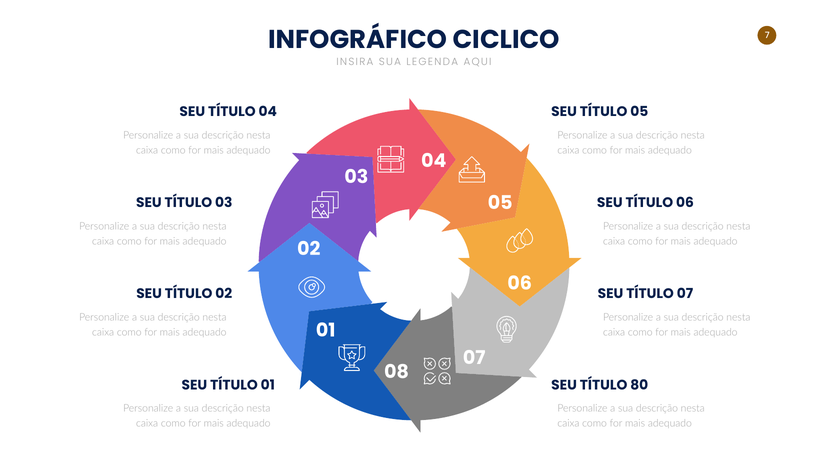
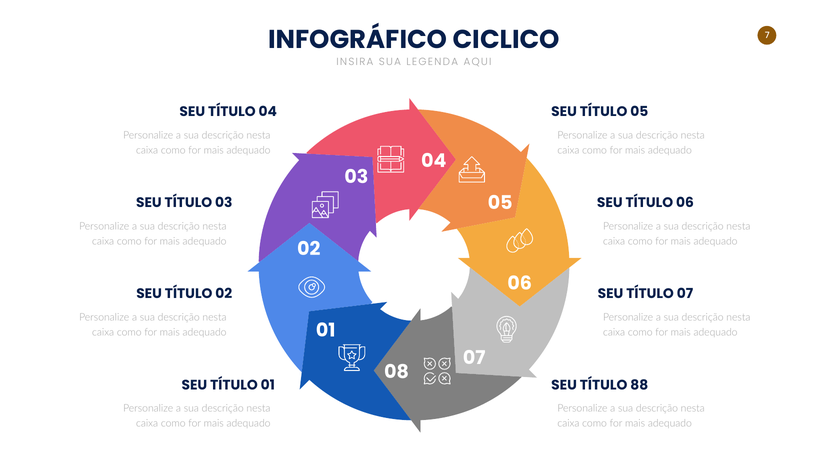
80: 80 -> 88 (639, 385)
